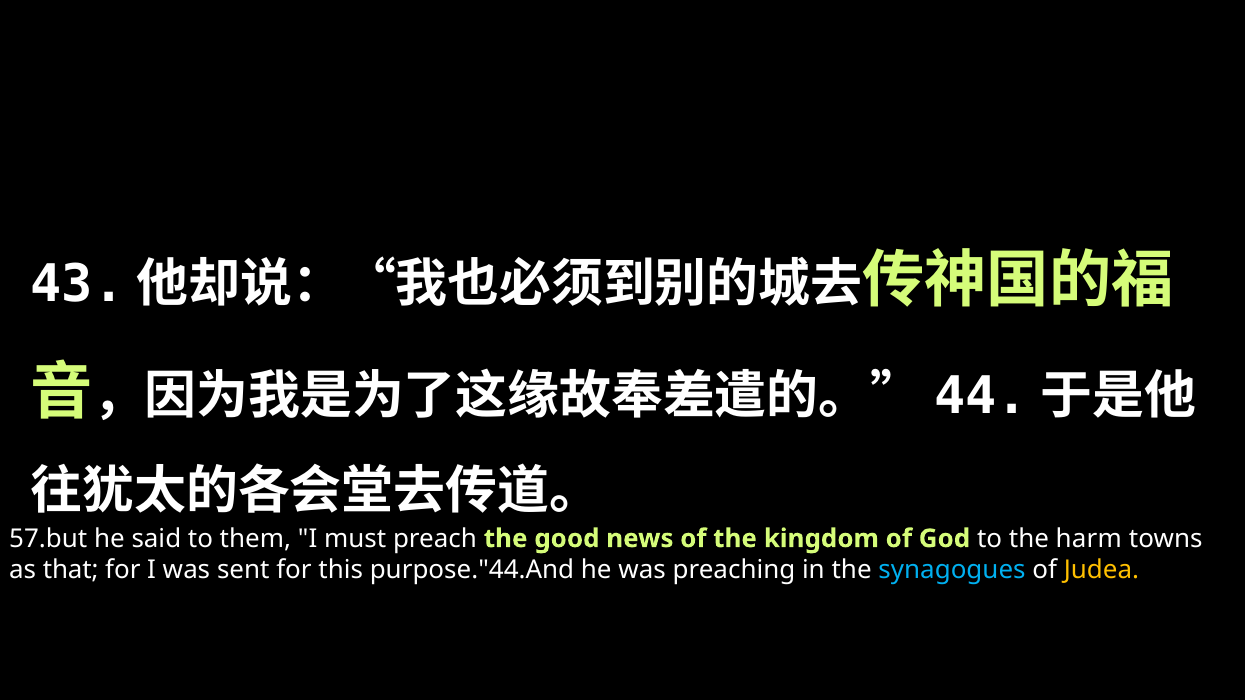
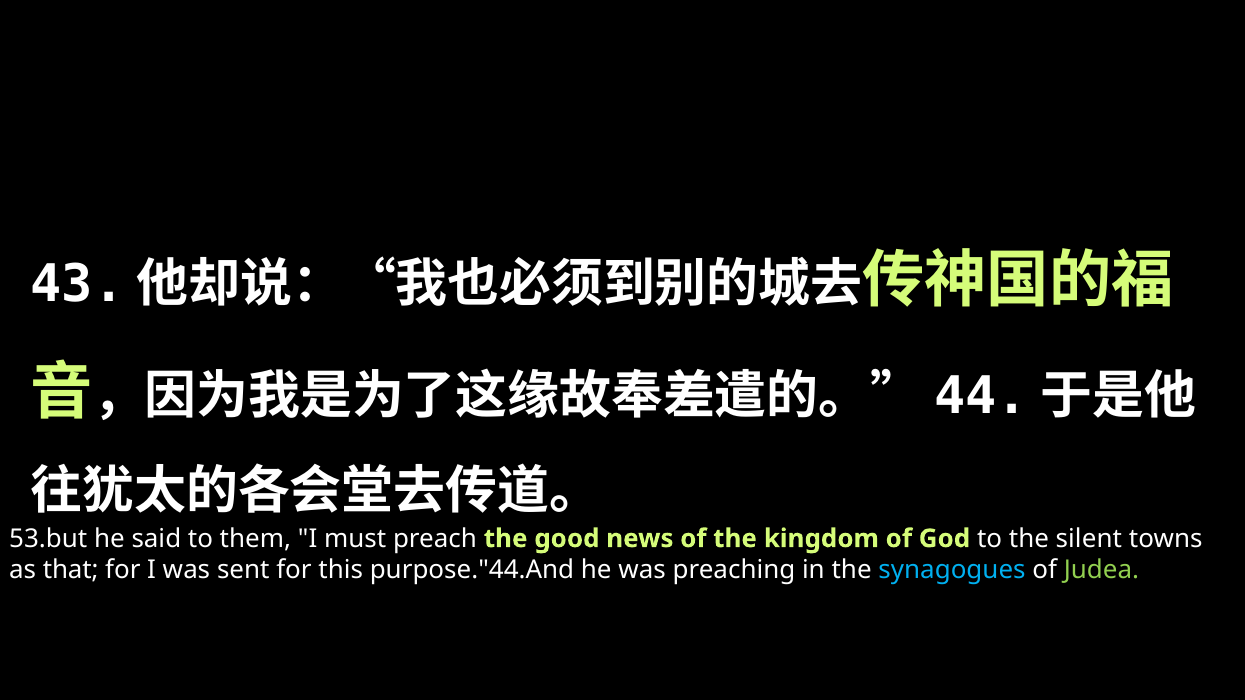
57.but: 57.but -> 53.but (48, 539)
harm: harm -> silent (1089, 539)
Judea colour: yellow -> light green (1101, 570)
